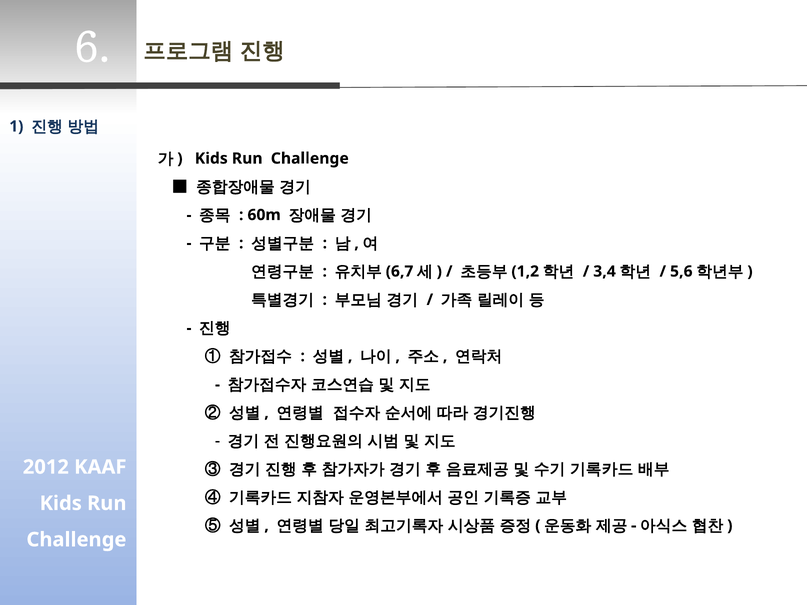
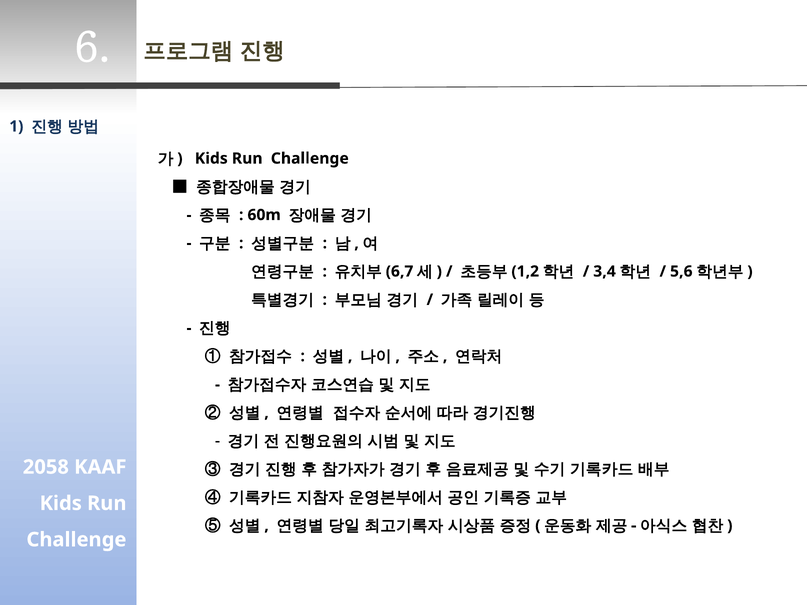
2012: 2012 -> 2058 (46, 467)
